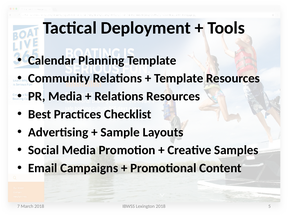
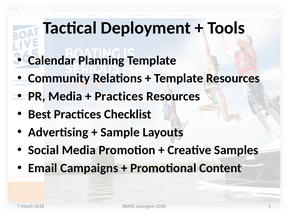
Relations: Relations -> Practices (119, 96)
